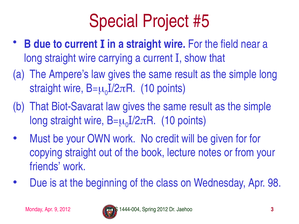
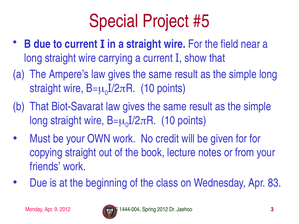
98: 98 -> 83 (275, 183)
